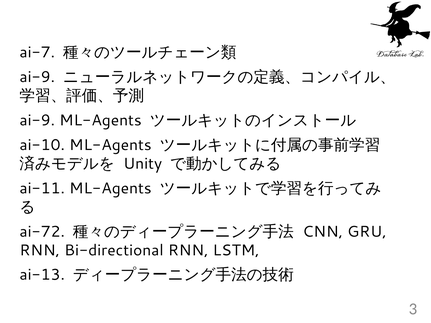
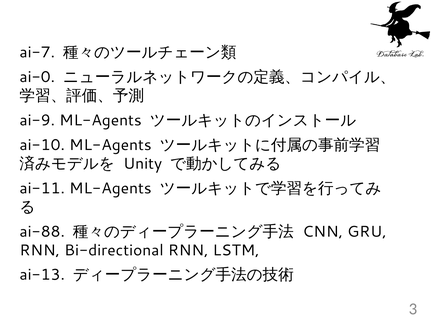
ai-9: ai-9 -> ai-0 (37, 77)
ai-72: ai-72 -> ai-88 (42, 232)
